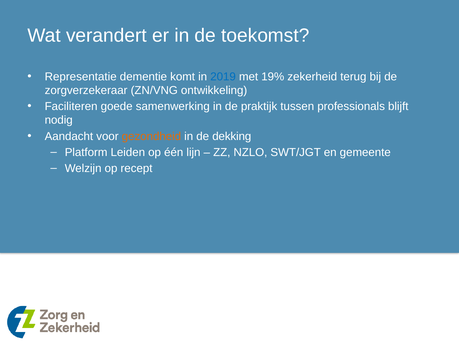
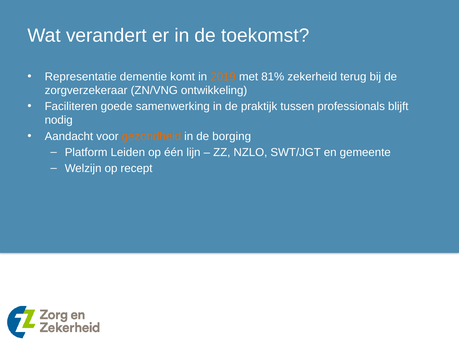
2019 colour: blue -> orange (223, 77)
19%: 19% -> 81% (273, 77)
dekking: dekking -> borging (232, 136)
